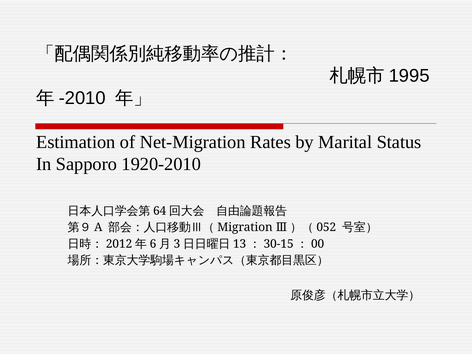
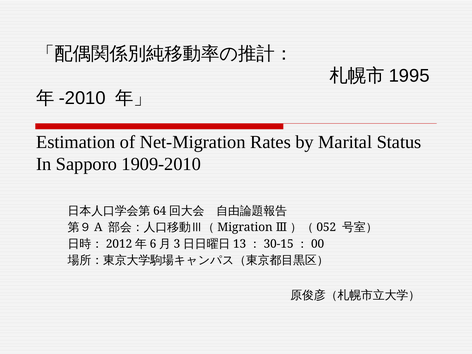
1920-2010: 1920-2010 -> 1909-2010 (161, 164)
